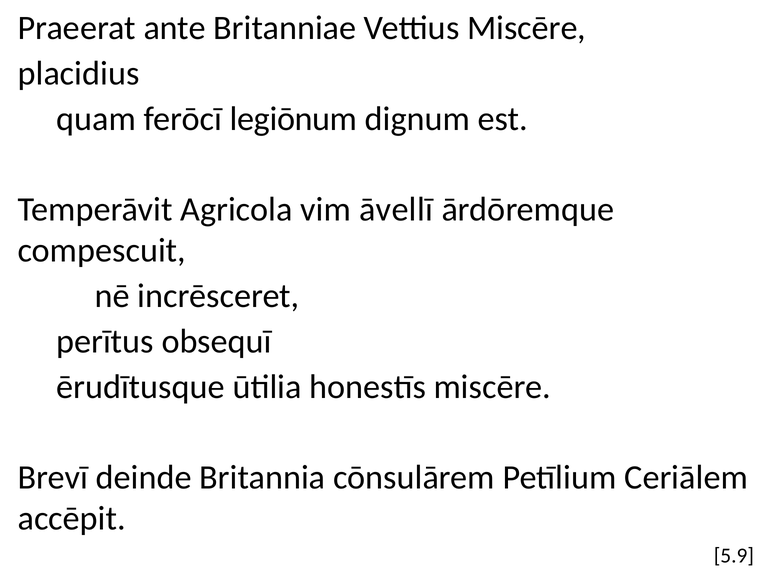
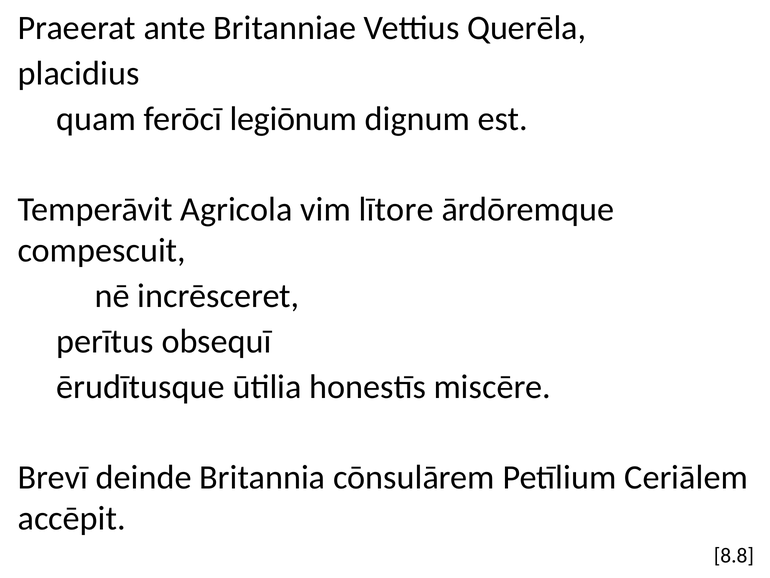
Vettius Miscēre: Miscēre -> Querēla (527, 28)
āvellī: āvellī -> lītore (396, 209)
5.9: 5.9 -> 8.8 (734, 555)
